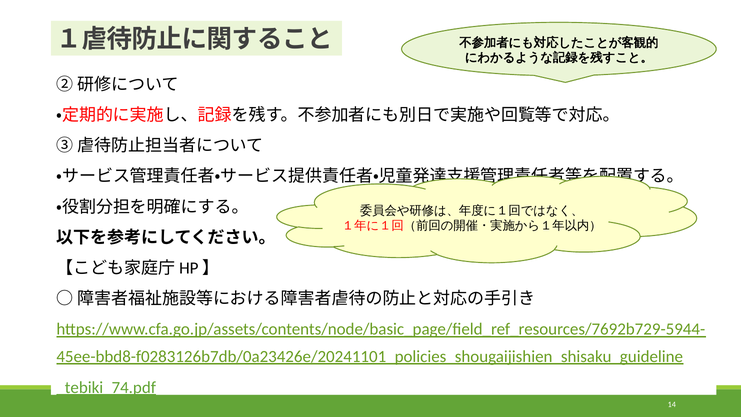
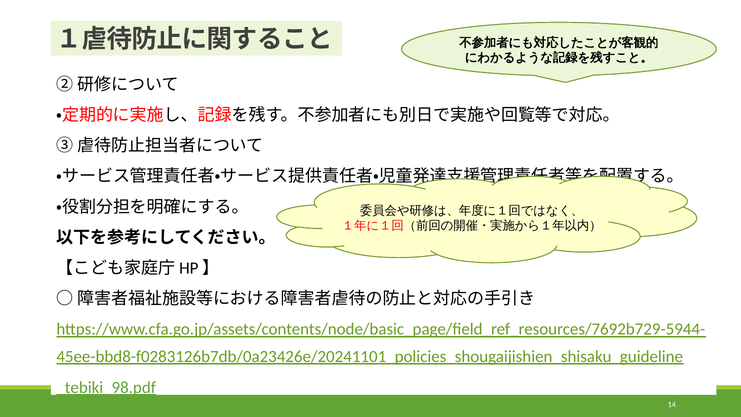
_tebiki_74.pdf: _tebiki_74.pdf -> _tebiki_98.pdf (106, 387)
